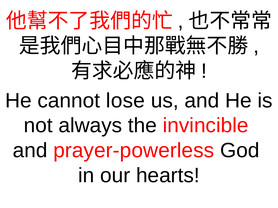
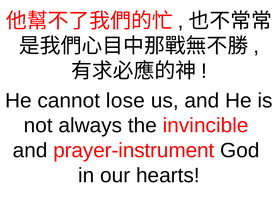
prayer-powerless: prayer-powerless -> prayer-instrument (134, 151)
